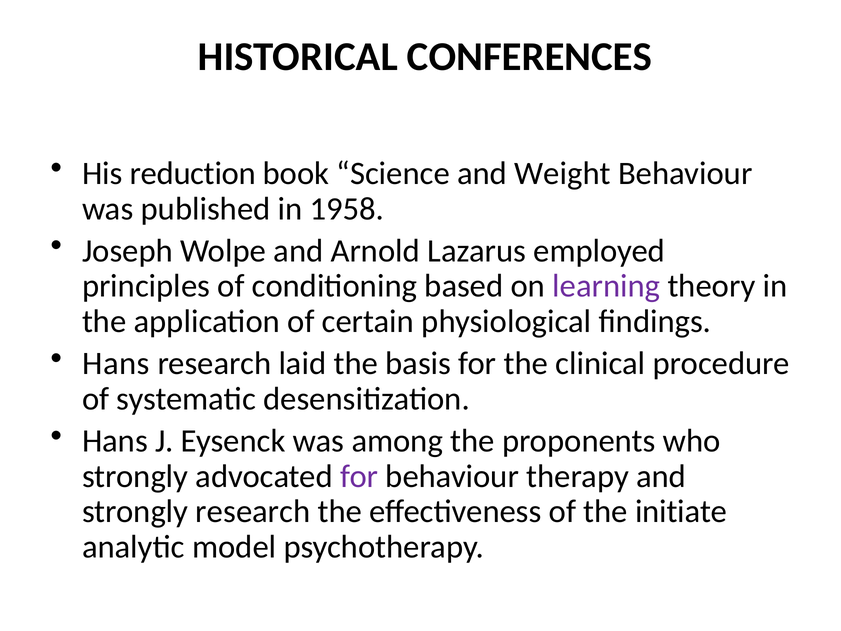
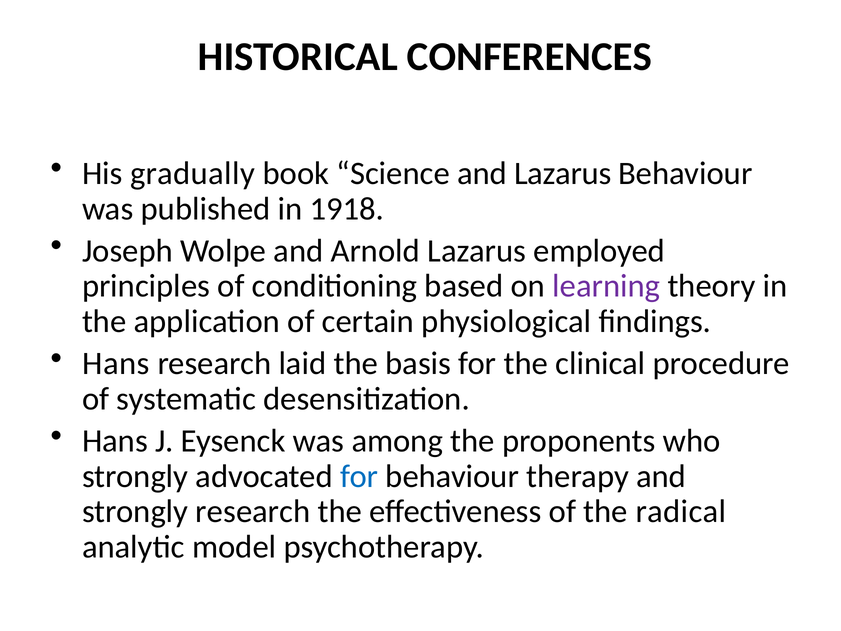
reduction: reduction -> gradually (192, 173)
and Weight: Weight -> Lazarus (563, 173)
1958: 1958 -> 1918 (347, 209)
for colour: purple -> blue (359, 476)
initiate: initiate -> radical (681, 511)
